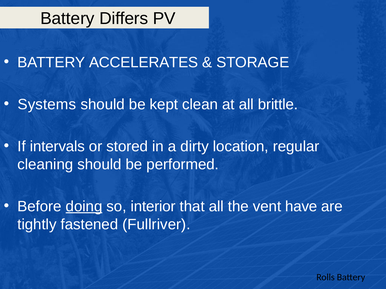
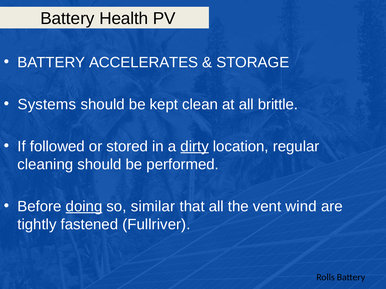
Differs: Differs -> Health (124, 18)
intervals: intervals -> followed (57, 147)
dirty underline: none -> present (195, 147)
interior: interior -> similar (153, 207)
have: have -> wind (301, 207)
